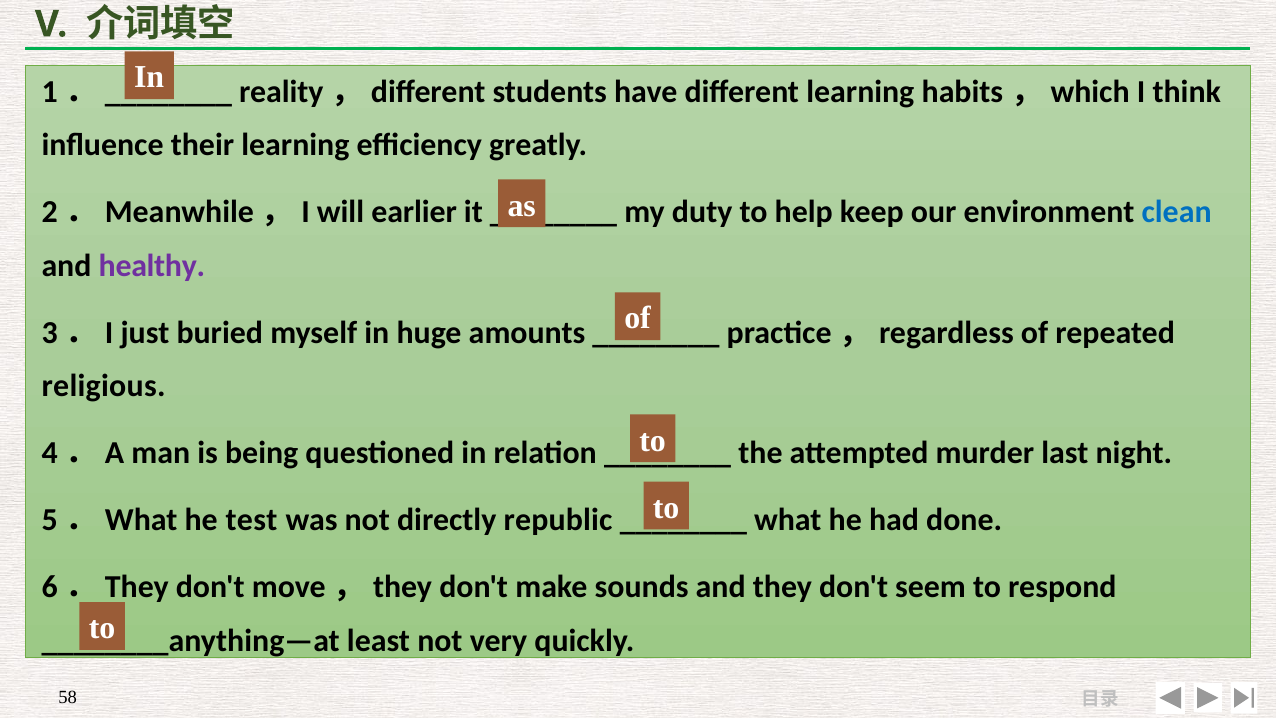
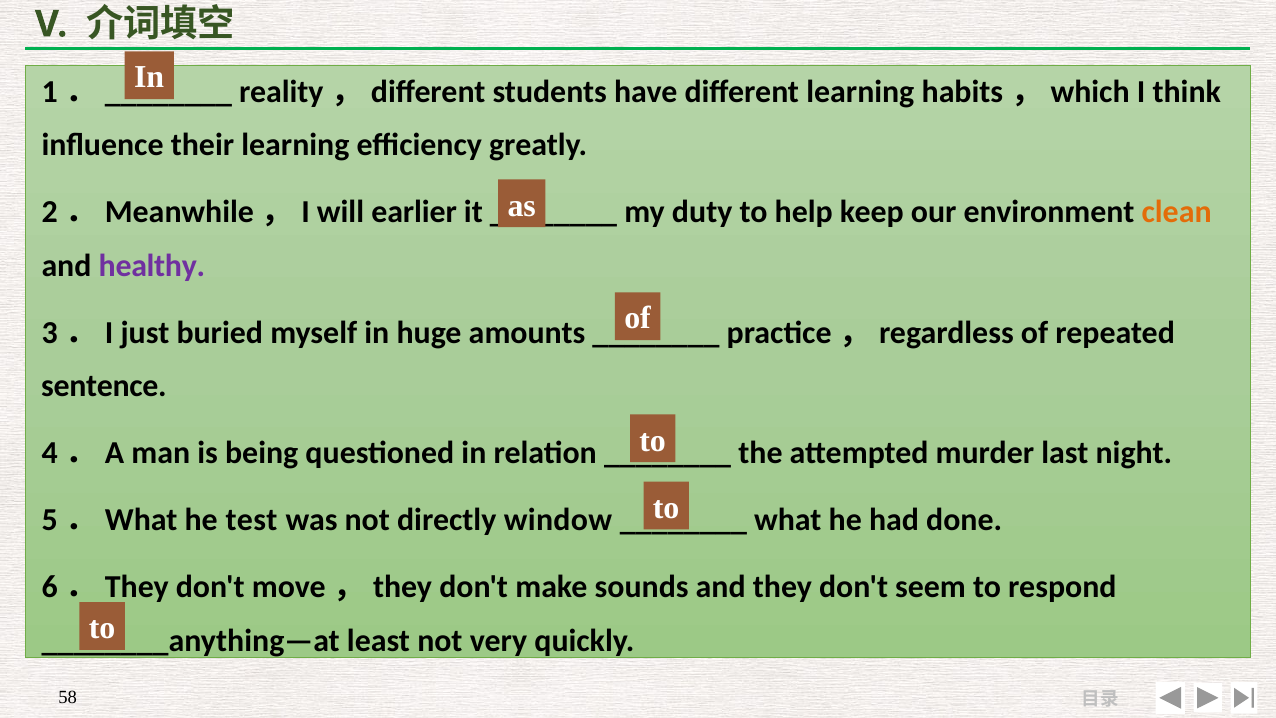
clean colour: blue -> orange (1177, 212)
religious: religious -> sentence (104, 386)
republic: republic -> window (558, 520)
